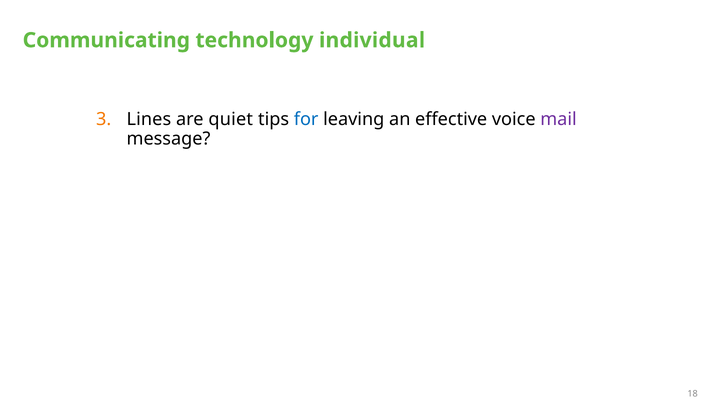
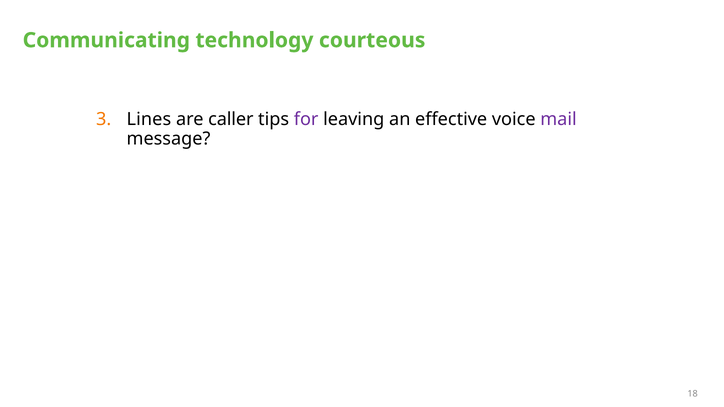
individual: individual -> courteous (372, 40)
quiet: quiet -> caller (231, 119)
for colour: blue -> purple (306, 119)
